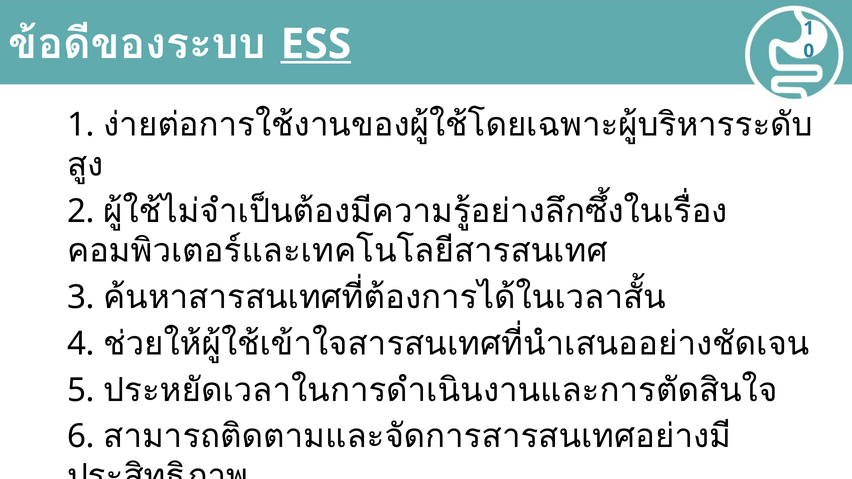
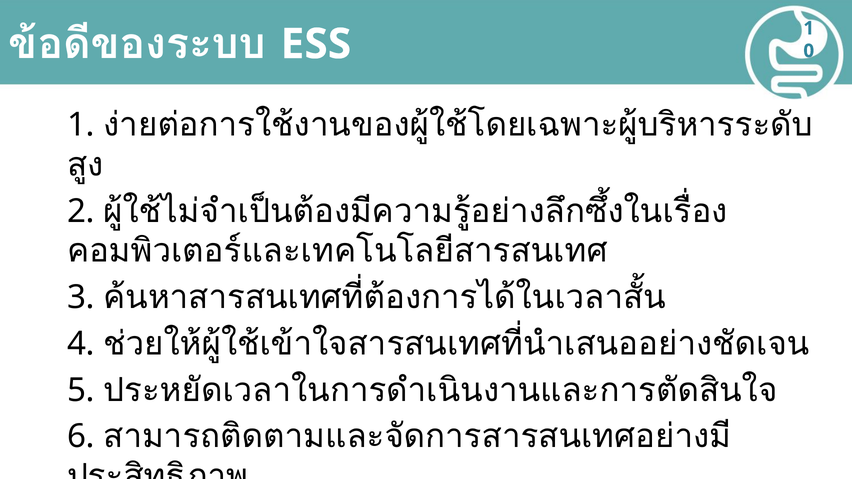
ESS underline: present -> none (316, 44)
